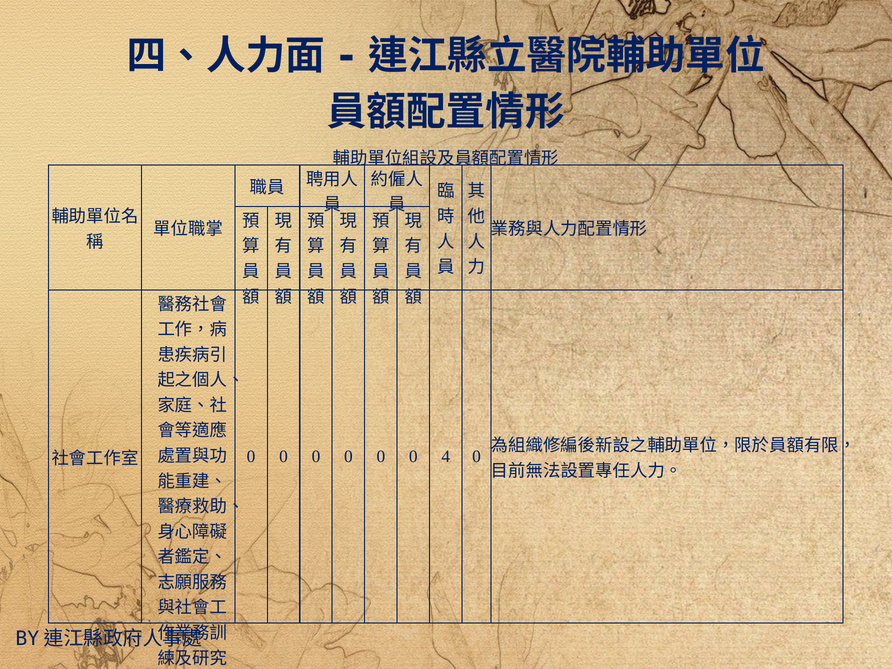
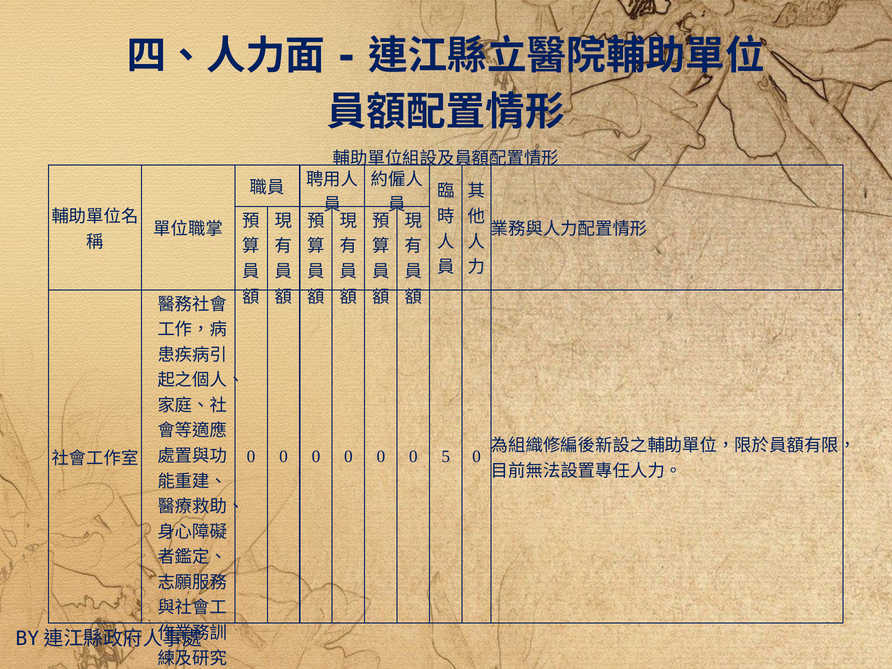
4: 4 -> 5 (446, 457)
